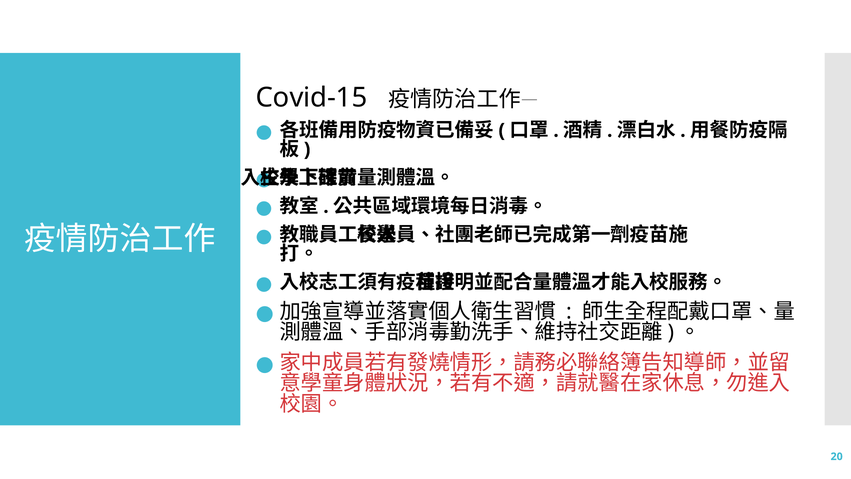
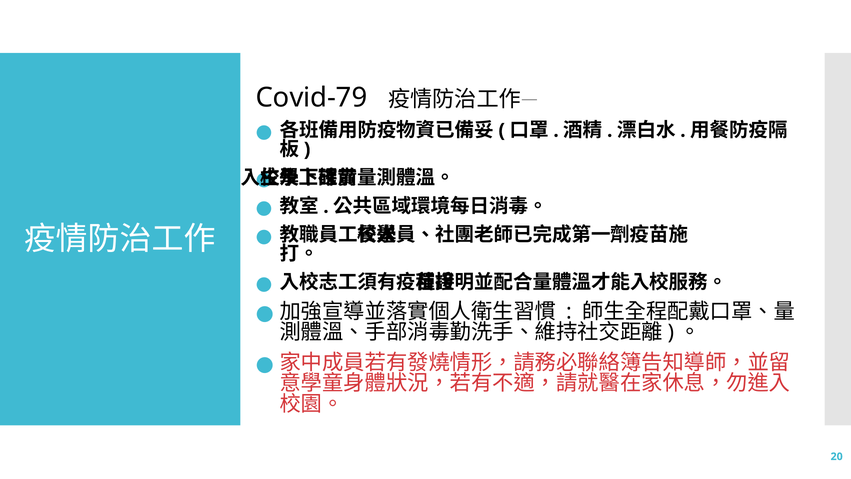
Covid-15: Covid-15 -> Covid-79 (311, 98)
